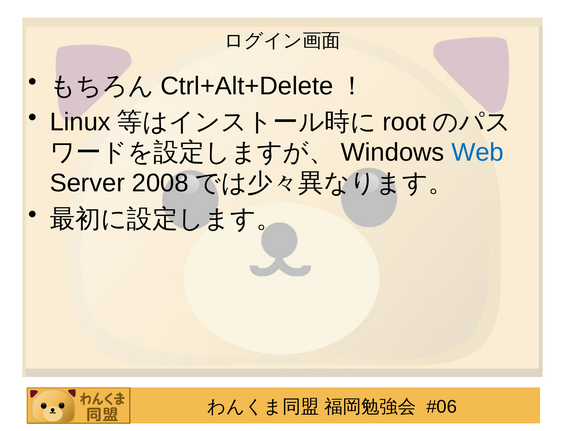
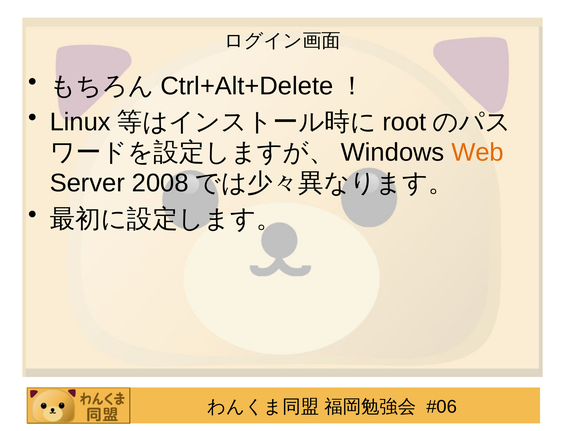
Web colour: blue -> orange (478, 152)
